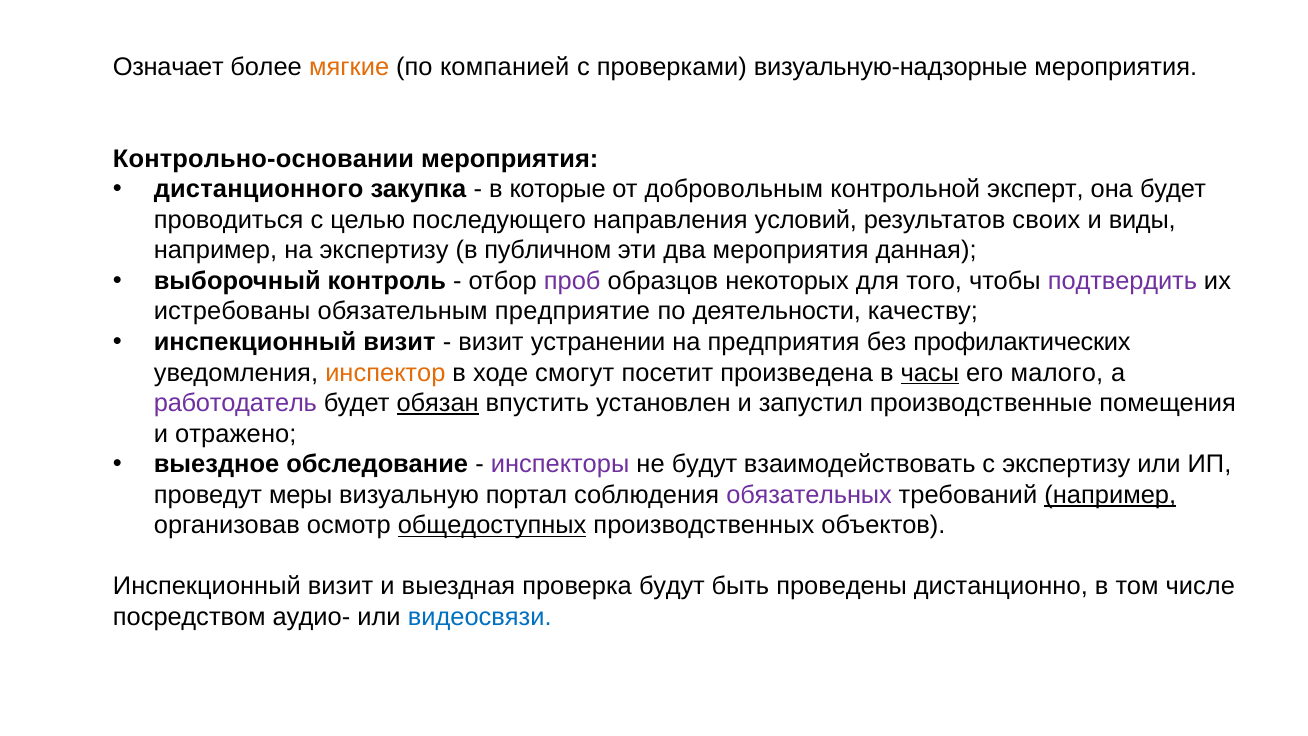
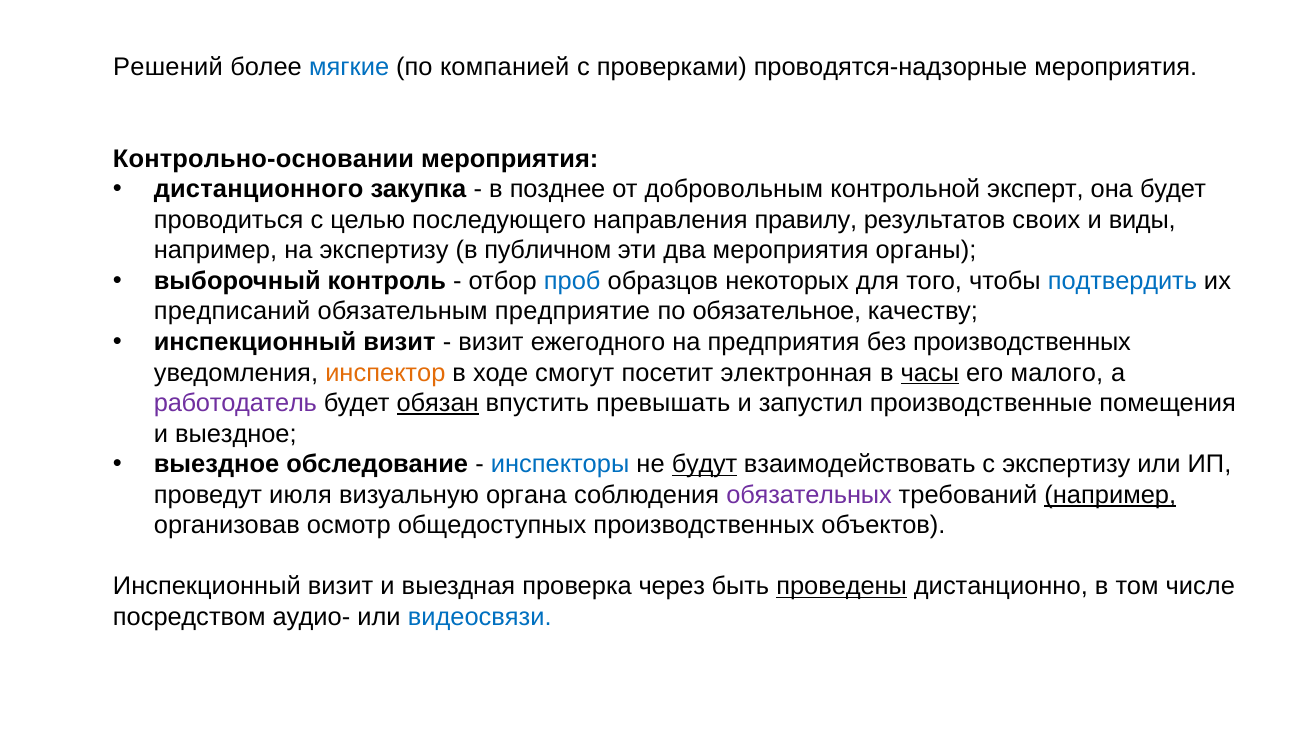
Означает: Означает -> Решений (168, 67)
мягкие colour: orange -> blue (349, 67)
визуальную-надзорные: визуальную-надзорные -> проводятся-надзорные (891, 67)
которые: которые -> позднее (558, 189)
условий: условий -> правилу (806, 220)
данная: данная -> органы (926, 250)
проб colour: purple -> blue (572, 281)
подтвердить colour: purple -> blue (1122, 281)
истребованы: истребованы -> предписаний (232, 311)
деятельности: деятельности -> обязательное (777, 311)
устранении: устранении -> ежегодного (598, 342)
без профилактических: профилактических -> производственных (1022, 342)
произведена: произведена -> электронная (796, 373)
установлен: установлен -> превышать (663, 403)
и отражено: отражено -> выездное (236, 434)
инспекторы colour: purple -> blue (560, 464)
будут underline: none -> present (704, 464)
меры: меры -> июля (300, 495)
портал: портал -> органа (526, 495)
общедоступных underline: present -> none (492, 525)
проверка будут: будут -> через (672, 586)
проведены underline: none -> present (842, 586)
